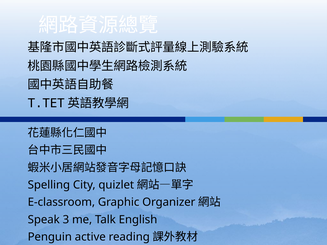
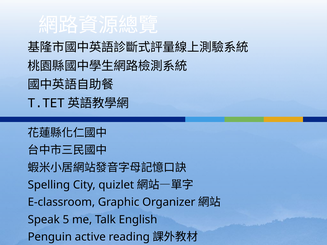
3: 3 -> 5 (66, 220)
